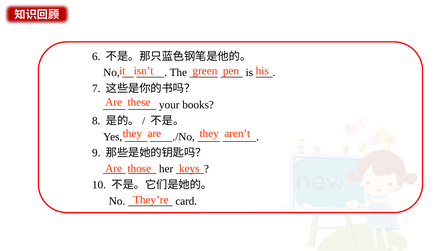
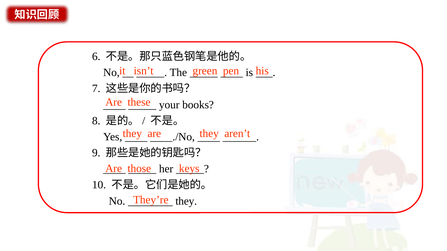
card: card -> they (186, 201)
